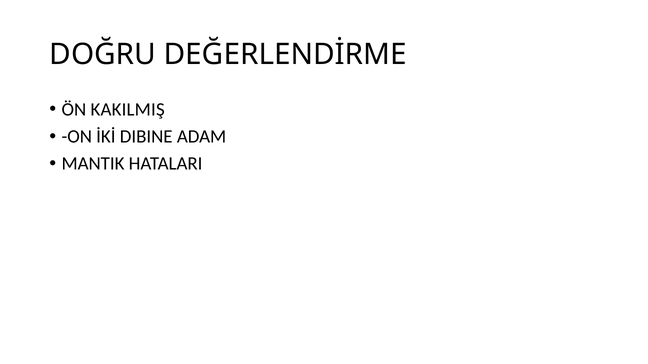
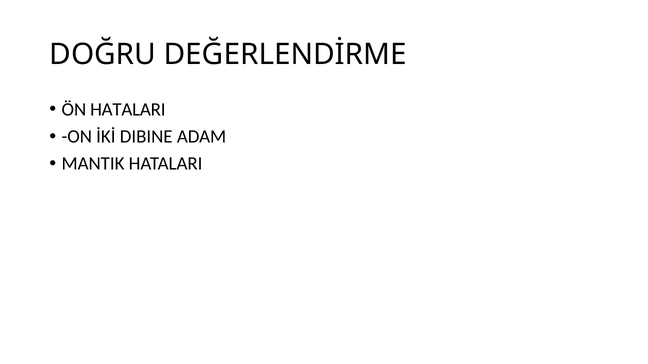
ÖN KAKILMIŞ: KAKILMIŞ -> HATALARI (128, 110)
